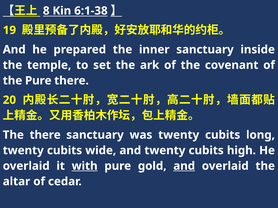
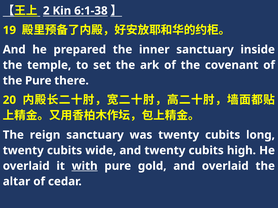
8: 8 -> 2 (46, 11)
The there: there -> reign (45, 135)
and underline: present -> none (184, 166)
